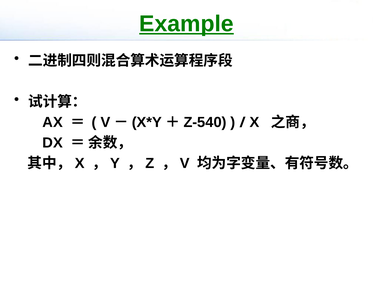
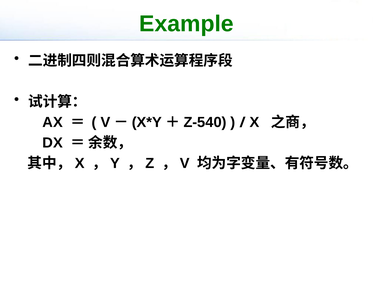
Example underline: present -> none (186, 24)
